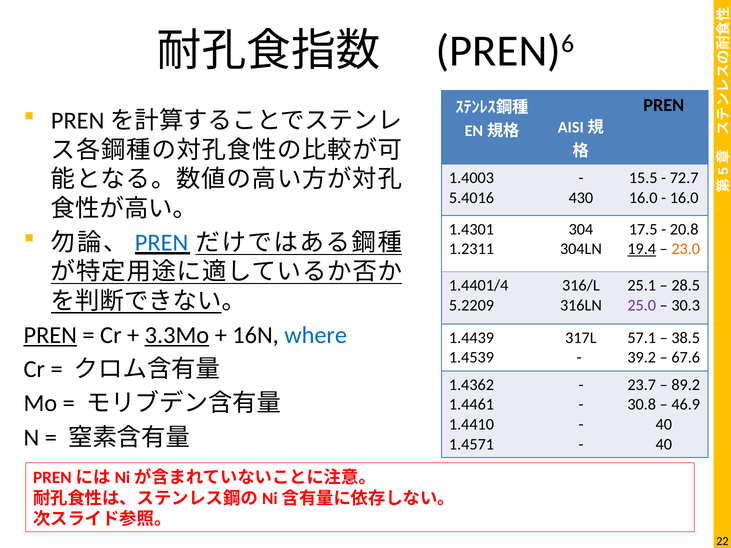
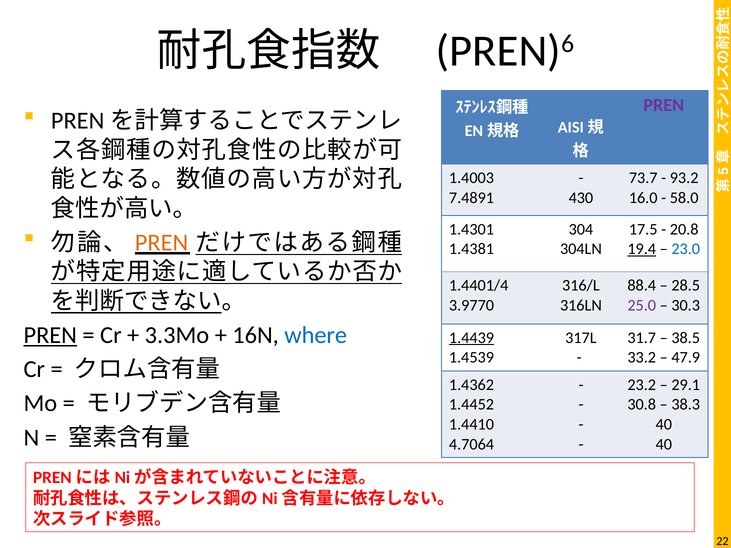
PREN colour: black -> purple (664, 105)
15.5: 15.5 -> 73.7 (643, 178)
72.7: 72.7 -> 93.2 (684, 178)
5.4016: 5.4016 -> 7.4891 (471, 198)
16.0: 16.0 -> 58.0 (684, 198)
PREN colour: blue -> orange (162, 243)
1.2311: 1.2311 -> 1.4381 (471, 249)
23.0 colour: orange -> blue (686, 249)
25.1: 25.1 -> 88.4 (642, 286)
5.2209: 5.2209 -> 3.9770 (471, 305)
3.3Mo underline: present -> none (177, 335)
1.4439 underline: none -> present (471, 338)
57.1: 57.1 -> 31.7 (642, 338)
39.2: 39.2 -> 33.2 (642, 358)
67.6: 67.6 -> 47.9 (686, 358)
23.7: 23.7 -> 23.2 (642, 385)
89.2: 89.2 -> 29.1 (686, 385)
1.4461: 1.4461 -> 1.4452 (471, 405)
46.9: 46.9 -> 38.3 (686, 405)
1.4571: 1.4571 -> 4.7064 (471, 444)
